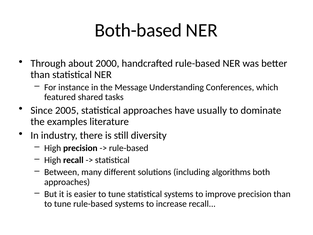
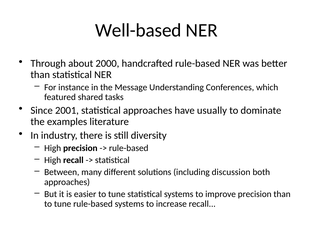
Both-based: Both-based -> Well-based (138, 30)
2005: 2005 -> 2001 (67, 110)
algorithms: algorithms -> discussion (231, 172)
